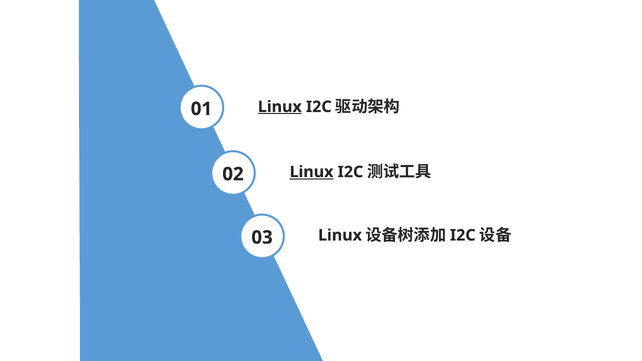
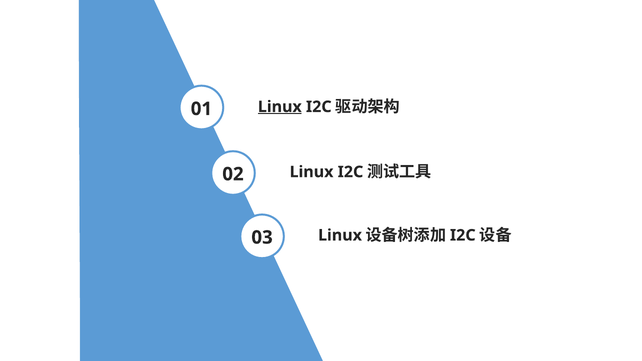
Linux underline: present -> none (311, 172)
